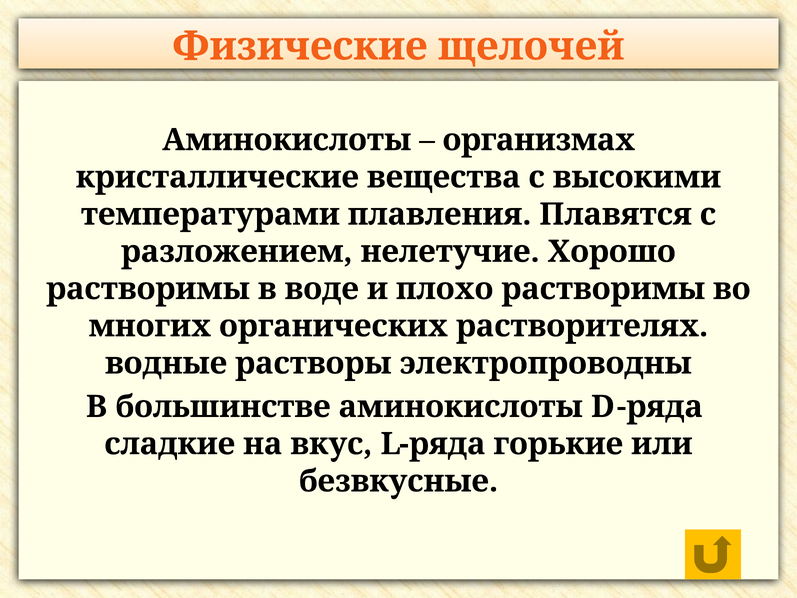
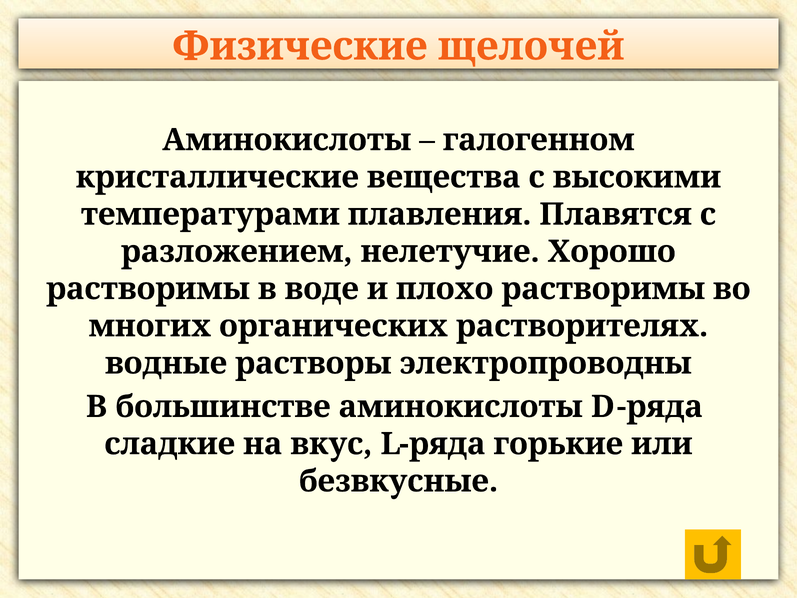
организмах: организмах -> галогенном (539, 140)
